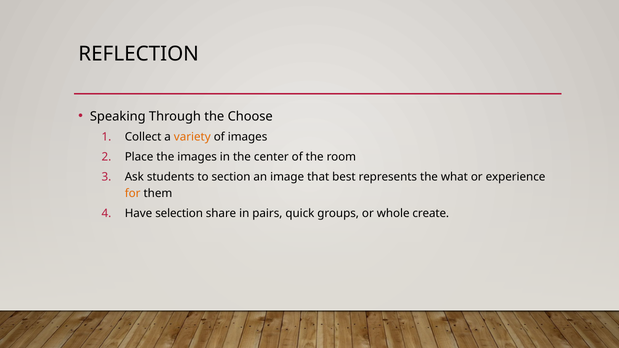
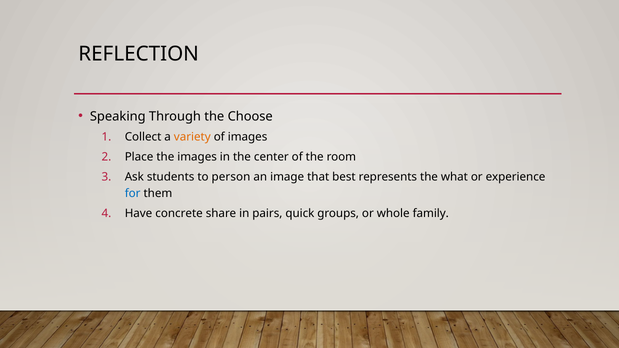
section: section -> person (231, 177)
for colour: orange -> blue (133, 194)
selection: selection -> concrete (179, 213)
create: create -> family (431, 213)
